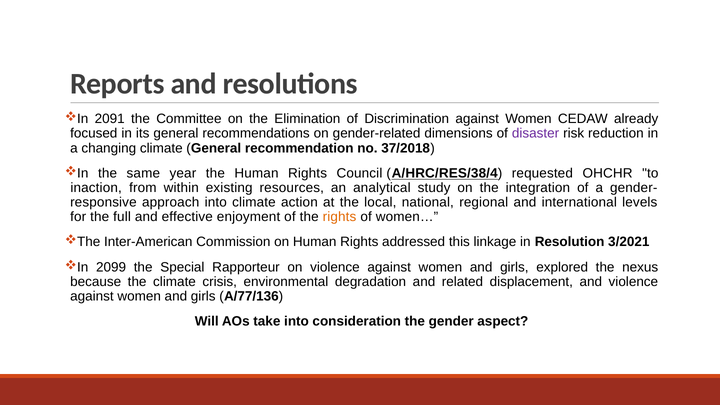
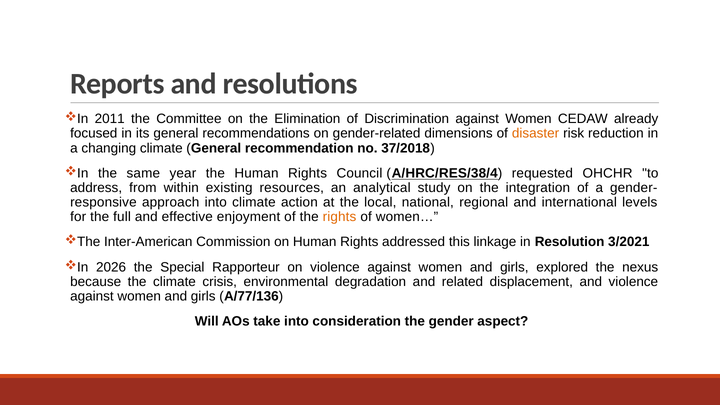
2091: 2091 -> 2011 (110, 119)
disaster colour: purple -> orange (536, 133)
inaction: inaction -> address (96, 188)
2099: 2099 -> 2026 (111, 267)
